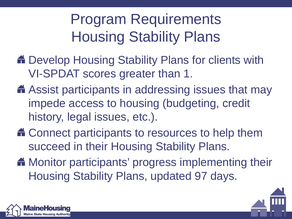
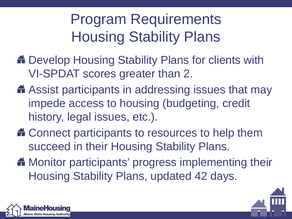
1: 1 -> 2 (188, 74)
97: 97 -> 42 (201, 176)
